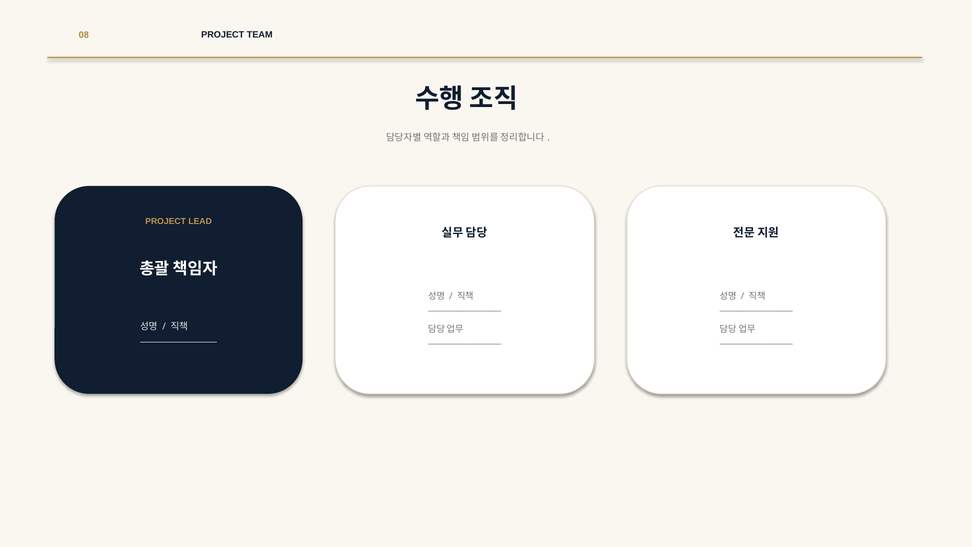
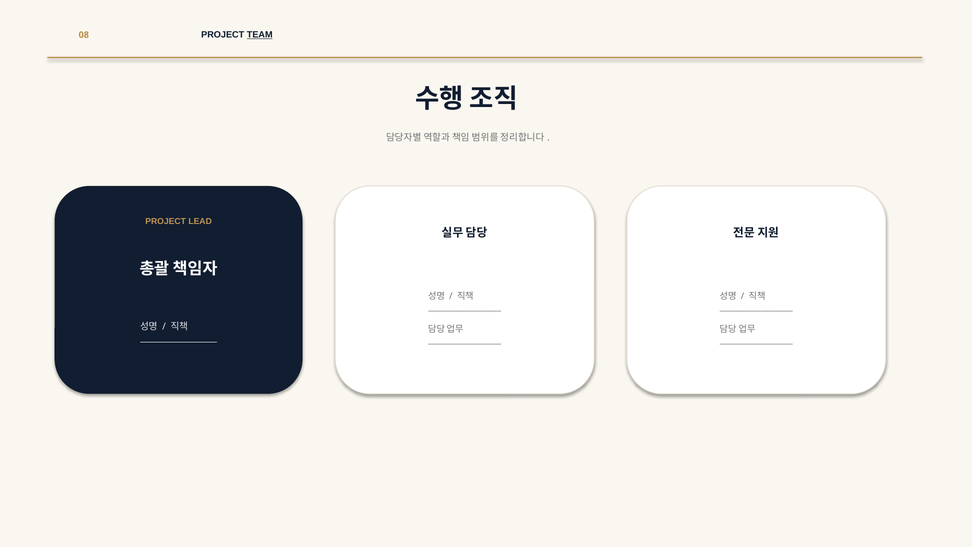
TEAM underline: none -> present (260, 35)
